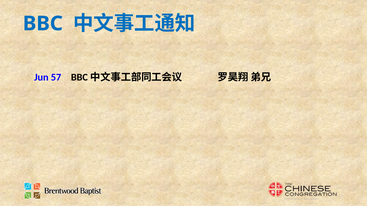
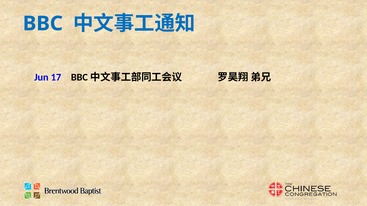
57: 57 -> 17 (56, 77)
